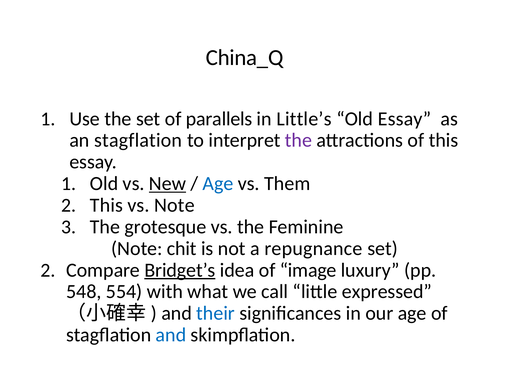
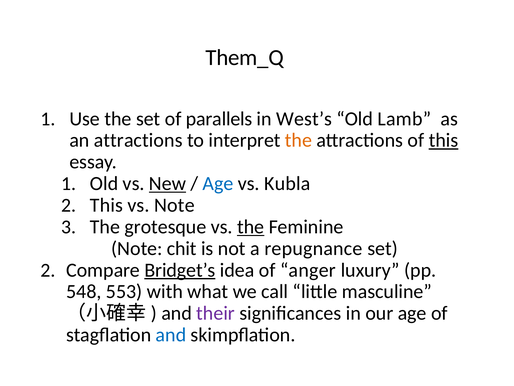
China_Q: China_Q -> Them_Q (245, 57)
Little’s: Little’s -> West’s (304, 119)
Old Essay: Essay -> Lamb (404, 119)
an stagflation: stagflation -> attractions (138, 140)
the colour: purple -> orange (299, 140)
this underline: none -> present (443, 140)
Them: Them -> Kubla (287, 183)
the underline: none -> present (251, 227)
image: image -> anger (308, 270)
554: 554 -> 553 (124, 291)
expressed: expressed -> masculine (387, 291)
their colour: blue -> purple (216, 313)
